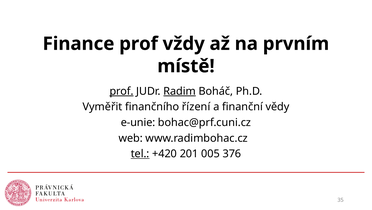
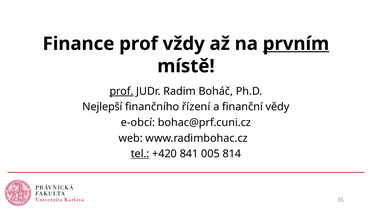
prvním underline: none -> present (296, 44)
Radim underline: present -> none (180, 91)
Vyměřit: Vyměřit -> Nejlepší (102, 106)
e-unie: e-unie -> e-obcí (138, 122)
201: 201 -> 841 (189, 153)
376: 376 -> 814 (232, 153)
